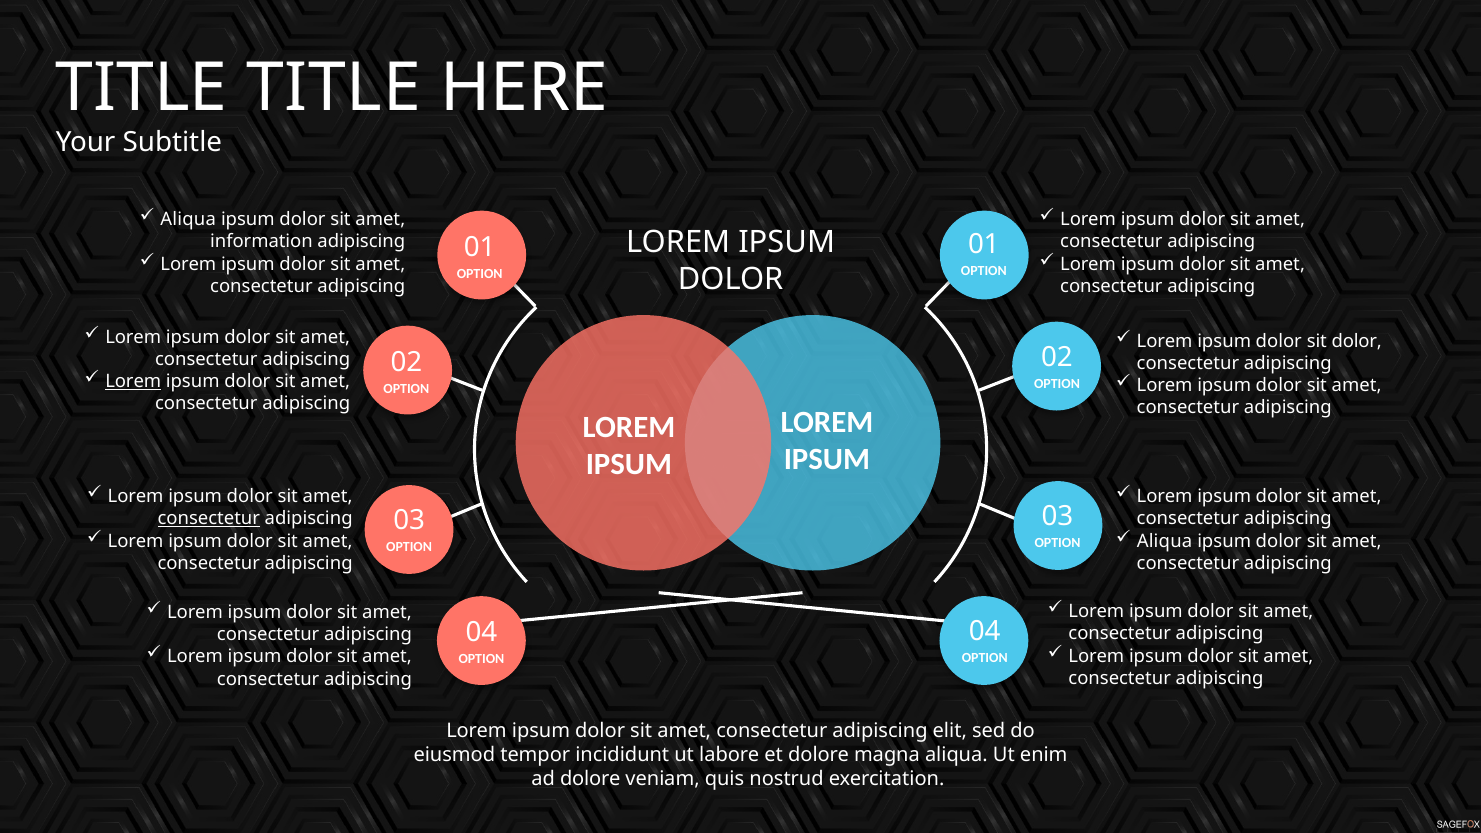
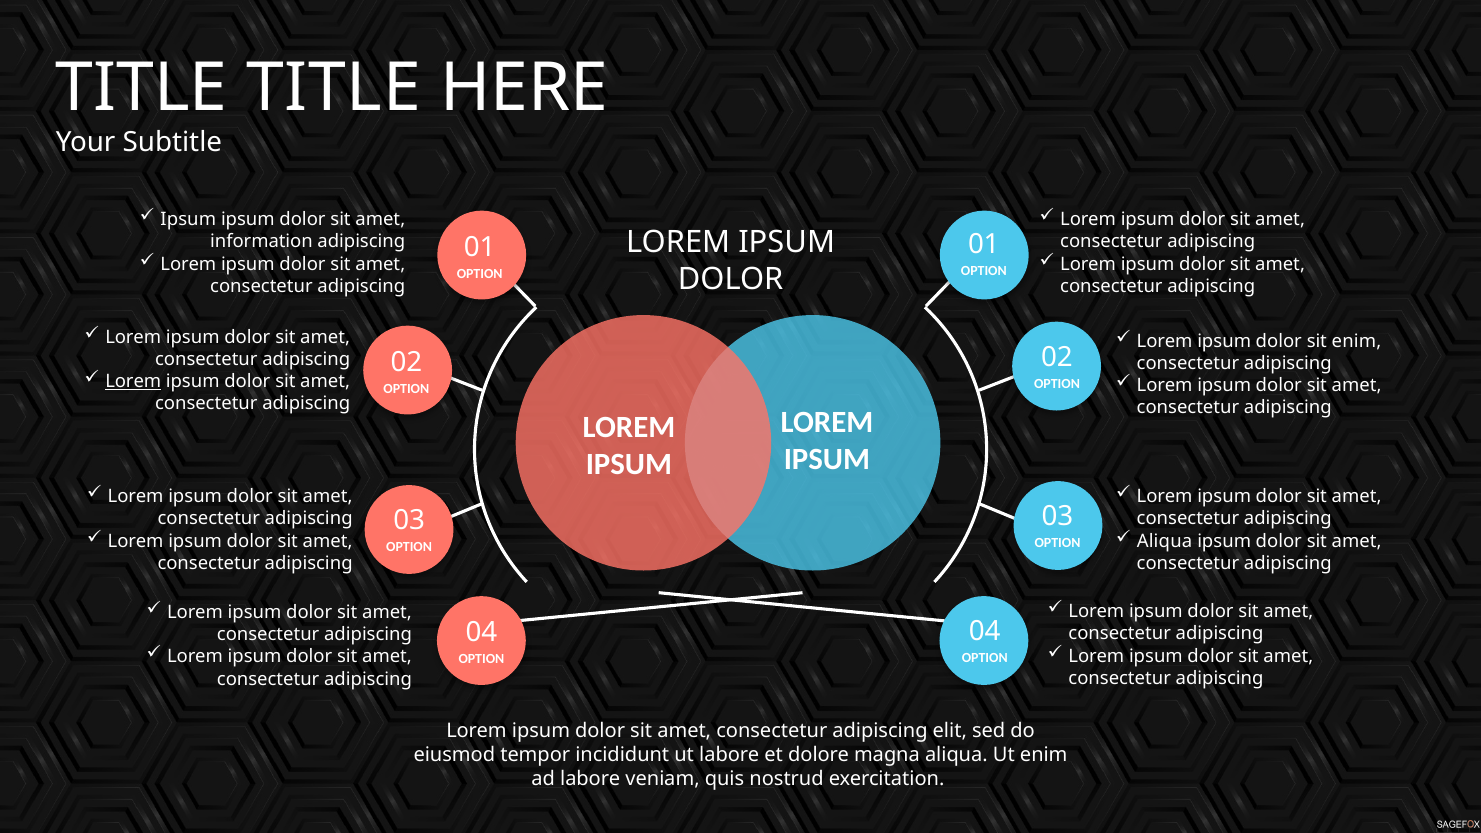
Aliqua: Aliqua -> Ipsum (188, 220)
sit dolor: dolor -> enim (1357, 341)
consectetur underline: present -> none (209, 519)
ad dolore: dolore -> labore (590, 779)
